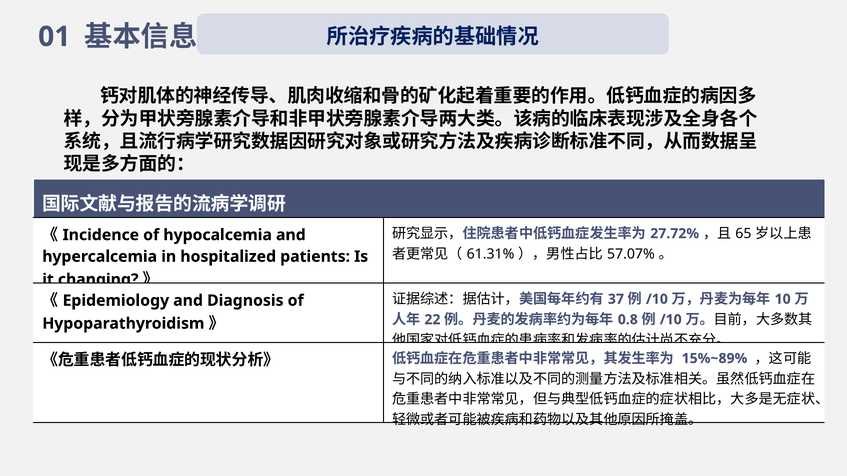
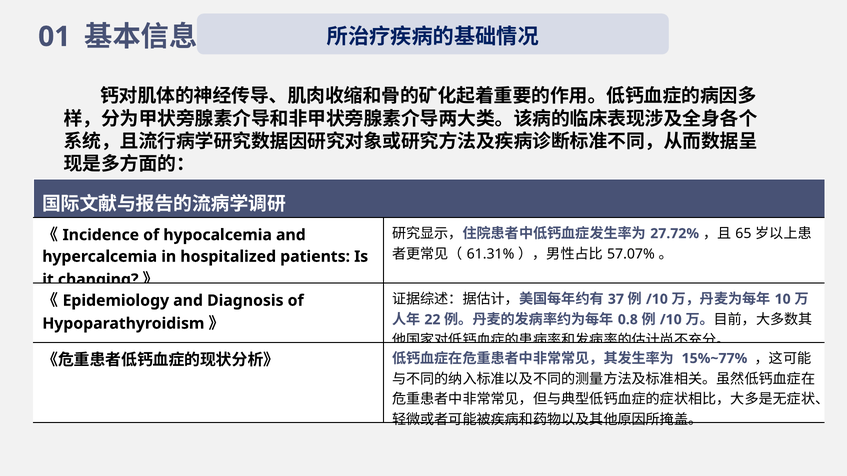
15%~89%: 15%~89% -> 15%~77% (714, 359)
